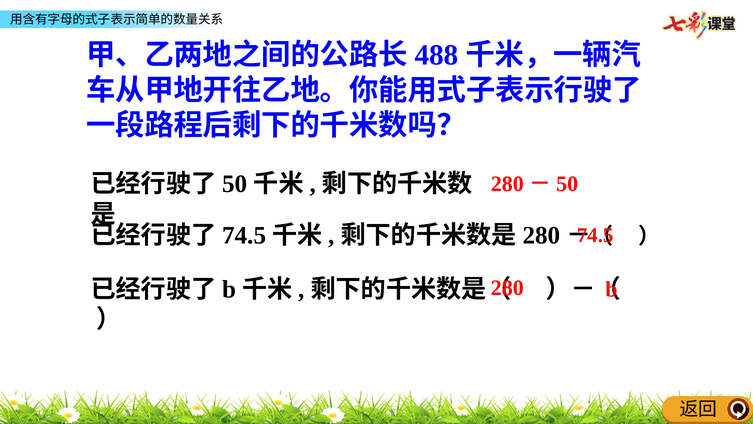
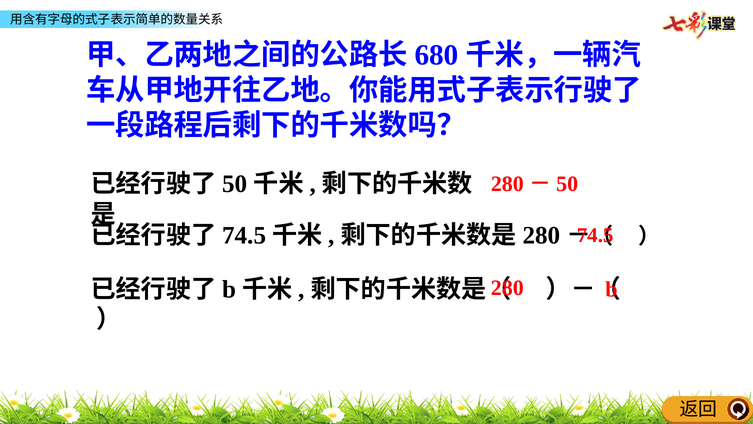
488: 488 -> 680 (437, 55)
